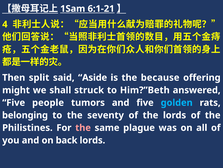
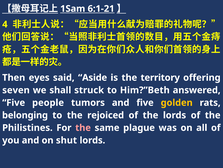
split: split -> eyes (39, 77)
because: because -> territory (160, 77)
might: might -> seven (16, 90)
golden colour: light blue -> yellow (177, 102)
seventy: seventy -> rejoiced (106, 115)
back: back -> shut (66, 140)
